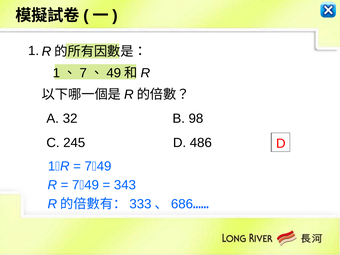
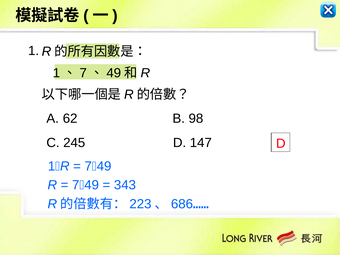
32: 32 -> 62 (70, 119)
486: 486 -> 147 (201, 143)
333: 333 -> 223 (140, 204)
